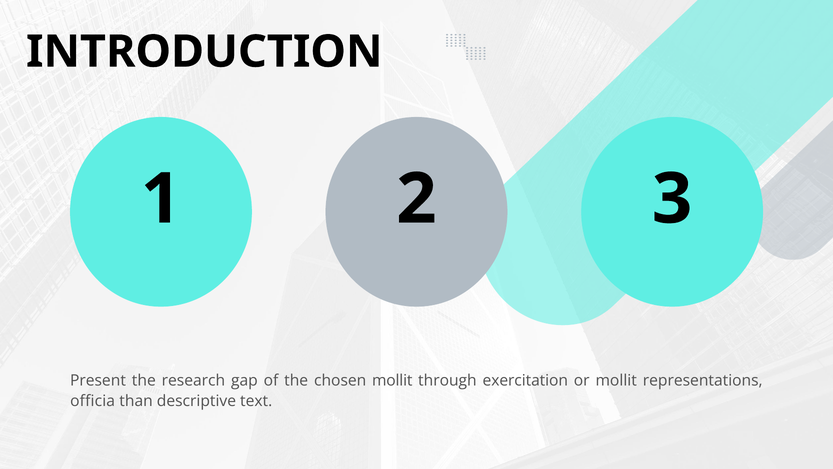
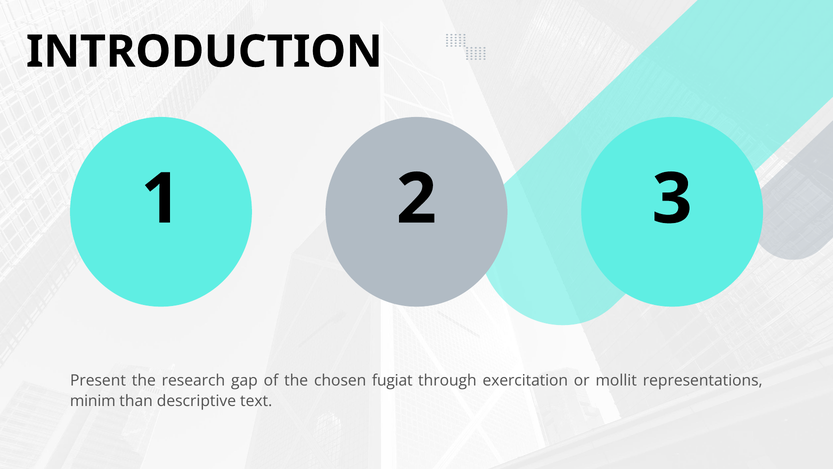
chosen mollit: mollit -> fugiat (392, 380)
officia: officia -> minim (93, 401)
